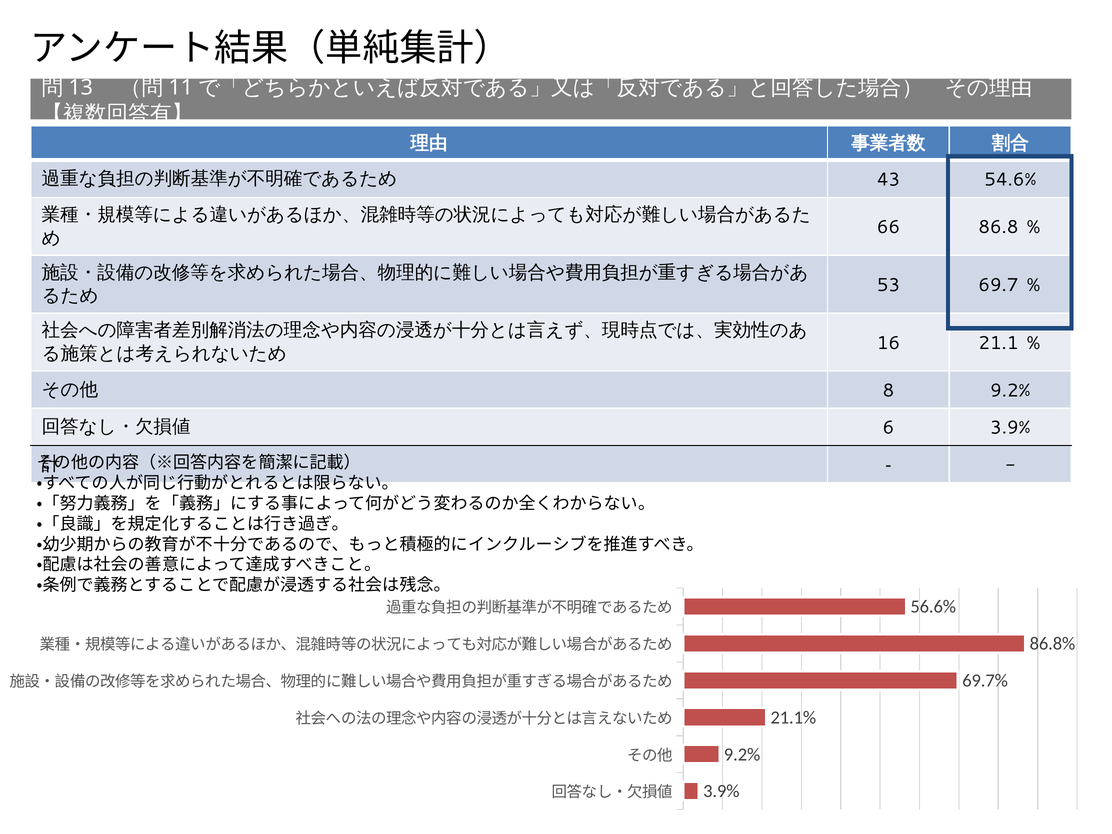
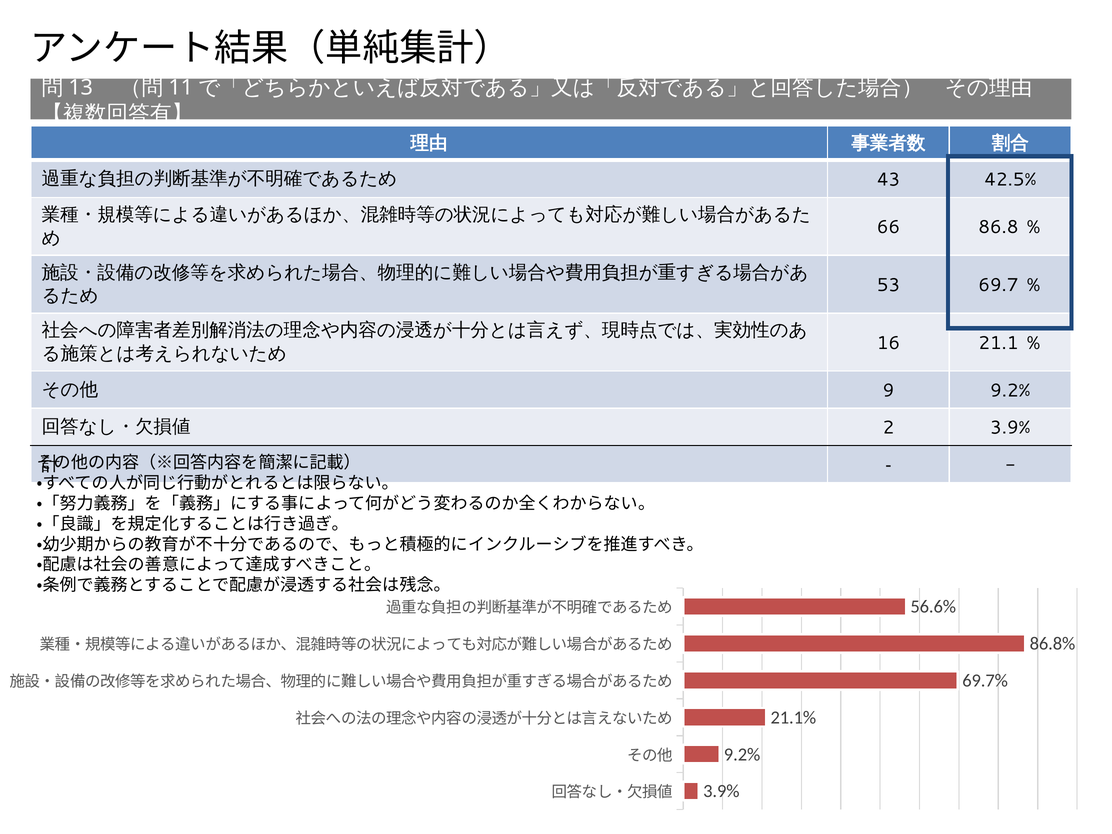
54.6%: 54.6% -> 42.5% (1010, 180)
8: 8 -> 9 (888, 391)
6: 6 -> 2 (888, 428)
